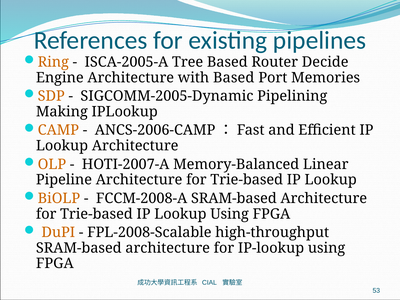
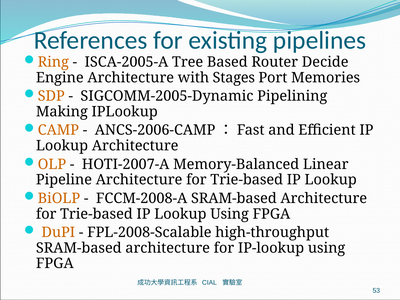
with Based: Based -> Stages (234, 78)
